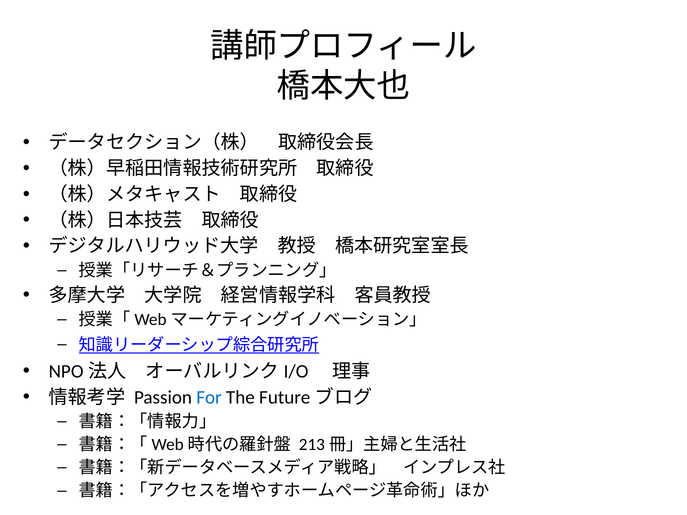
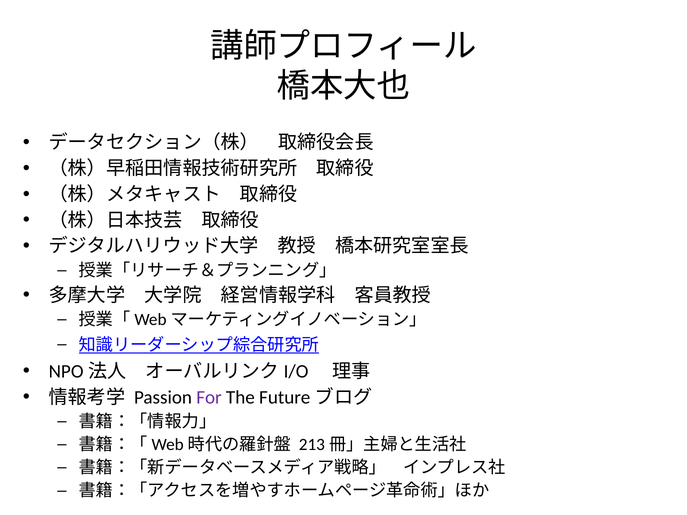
For colour: blue -> purple (209, 397)
